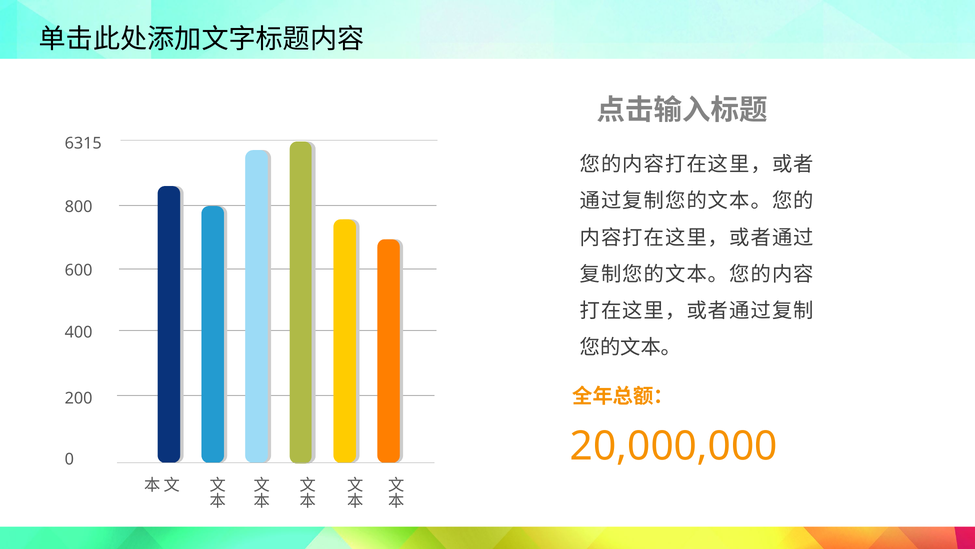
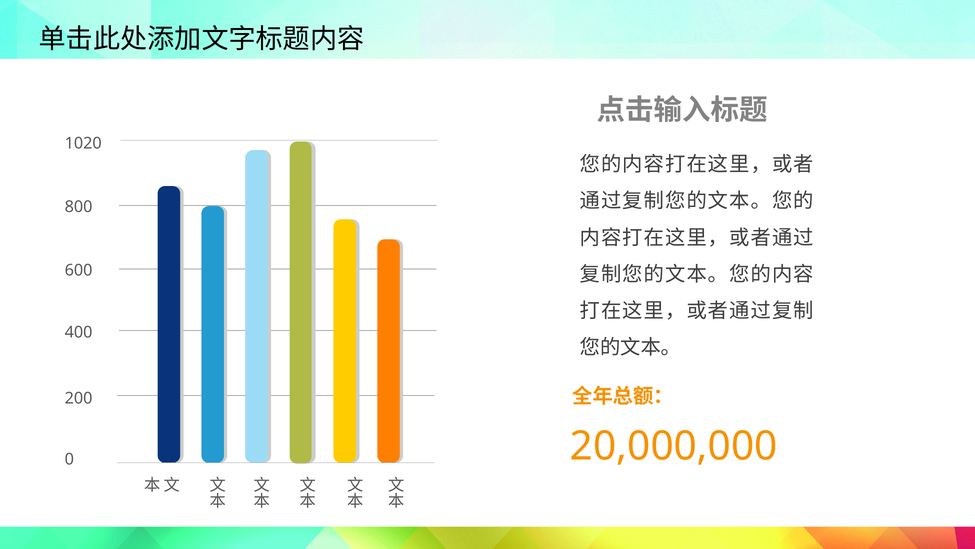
6315: 6315 -> 1020 (83, 143)
